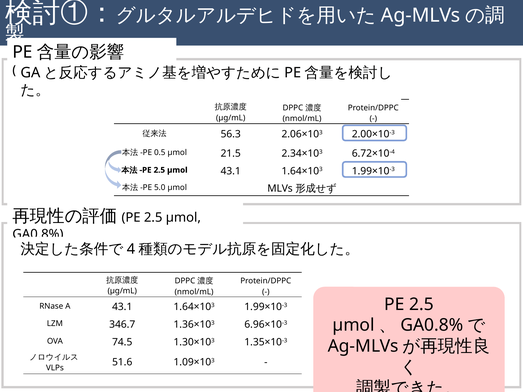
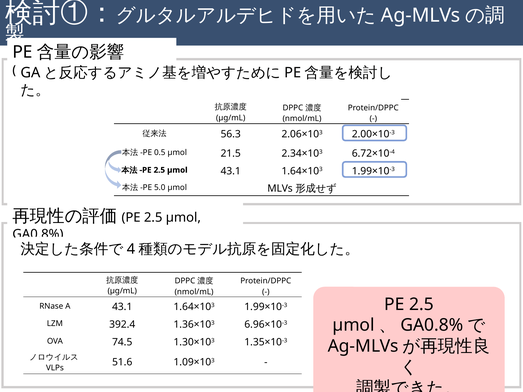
346.7: 346.7 -> 392.4 (122, 325)
